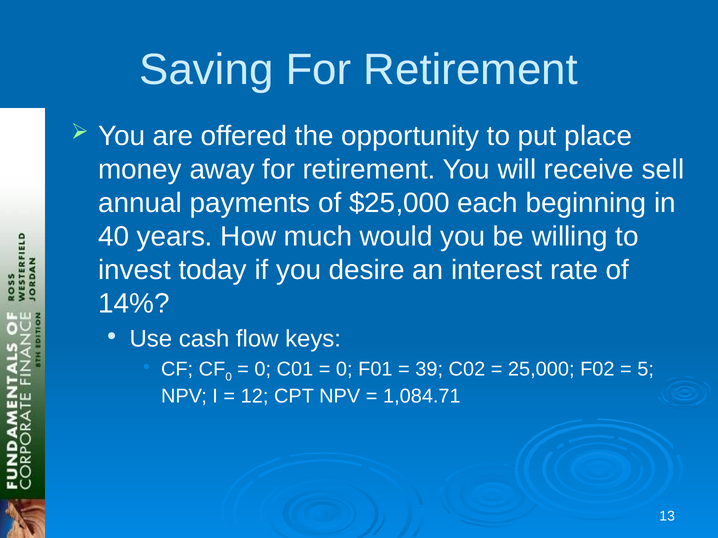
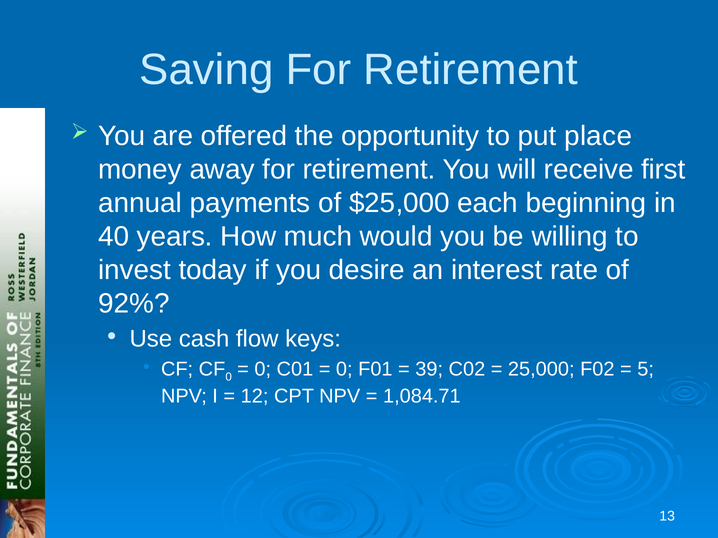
sell: sell -> first (663, 170)
14%: 14% -> 92% (134, 304)
